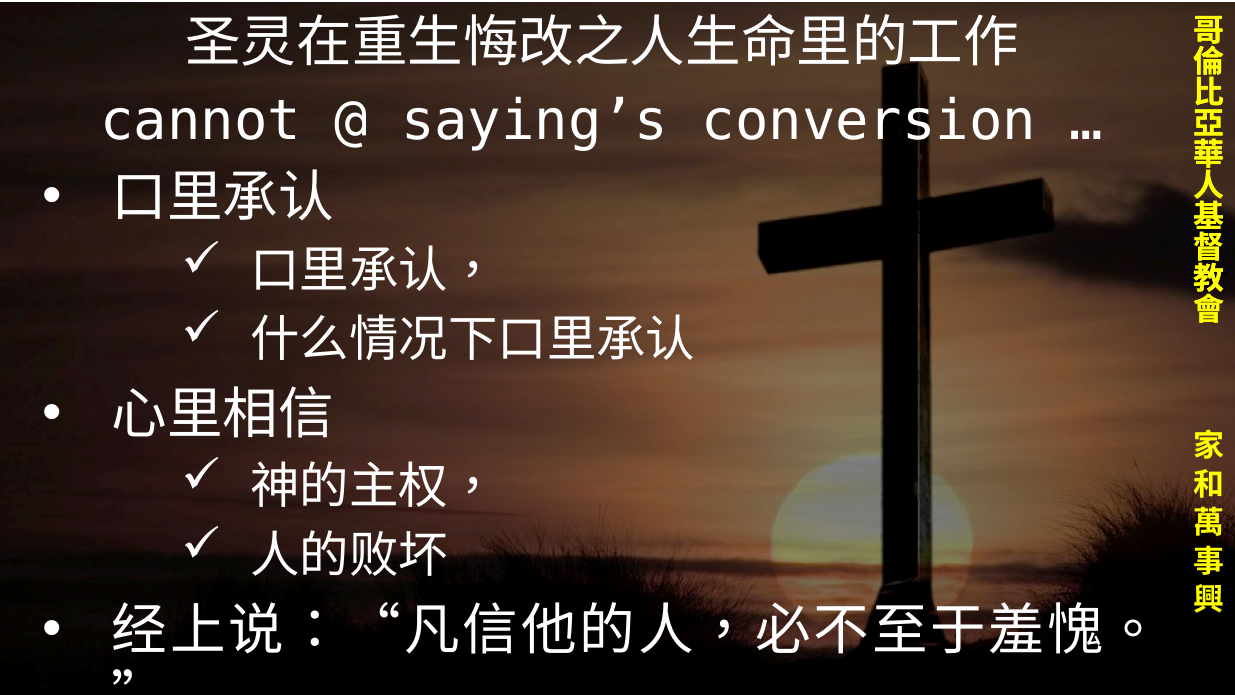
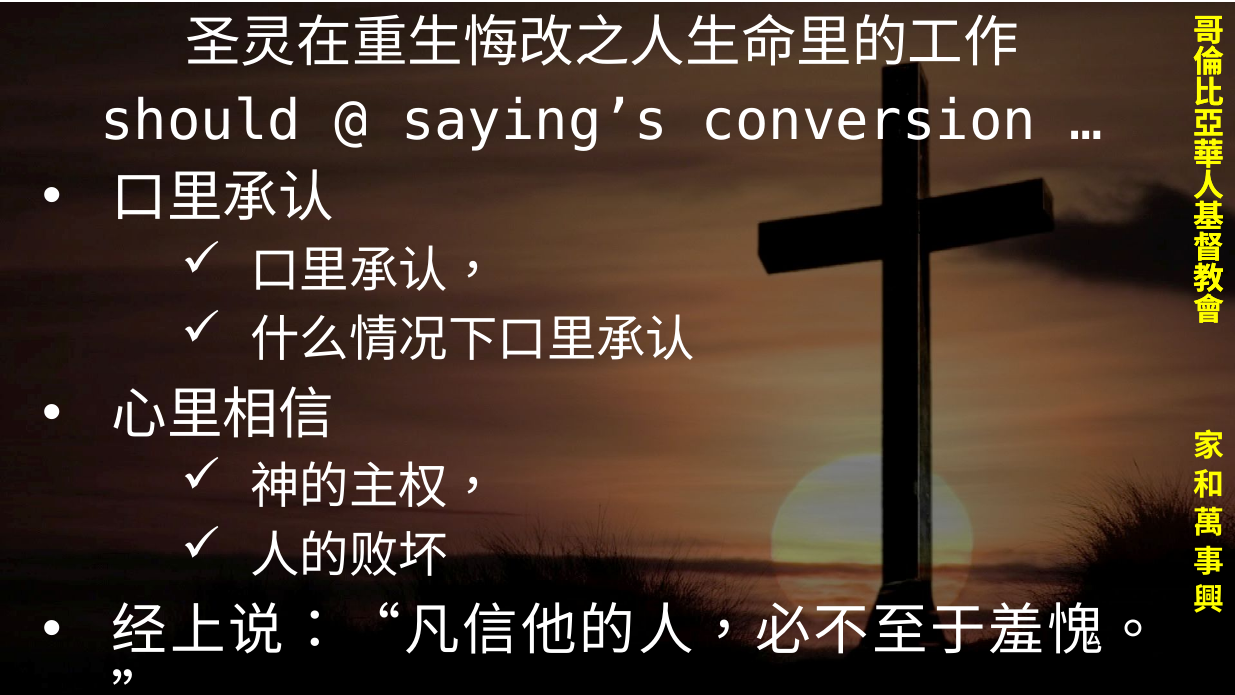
cannot: cannot -> should (201, 121)
